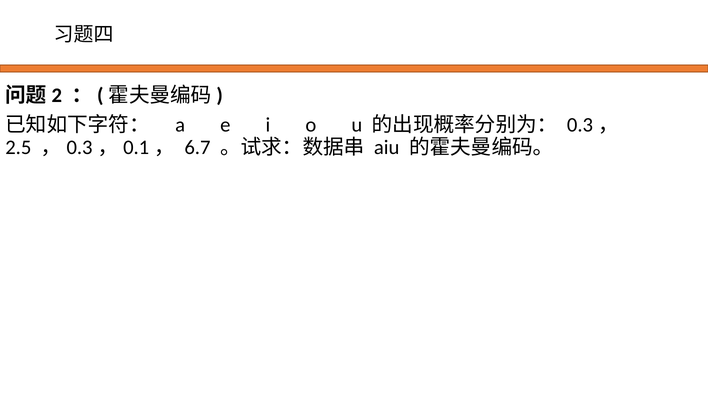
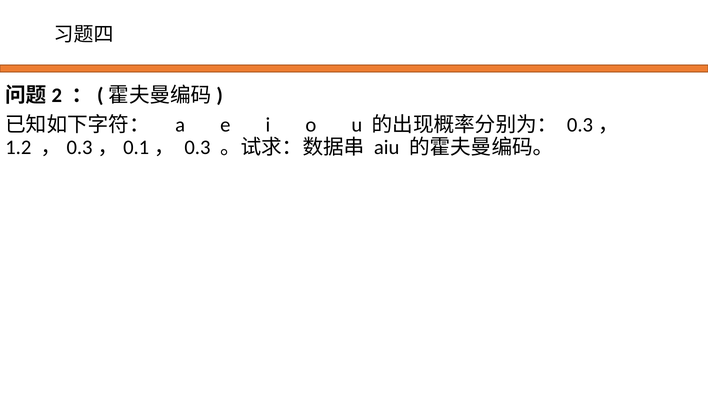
2.5: 2.5 -> 1.2 (18, 147)
6.7: 6.7 -> 0.3 (197, 147)
